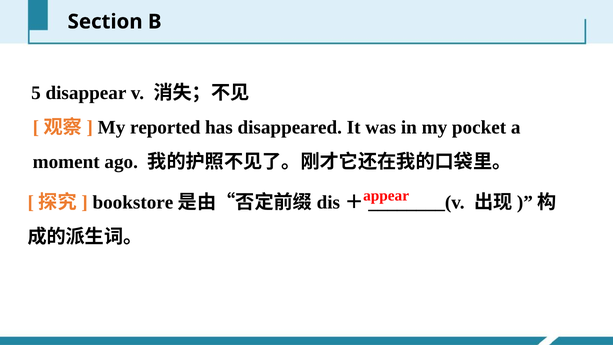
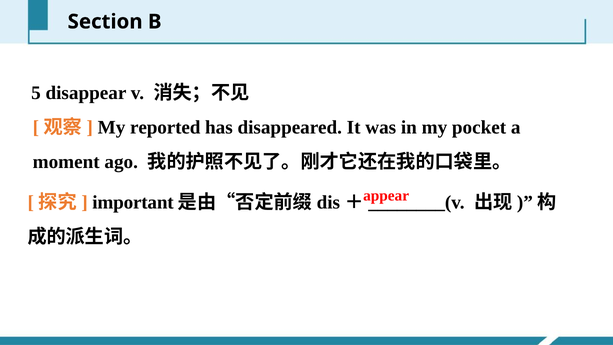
bookstore: bookstore -> important (133, 202)
